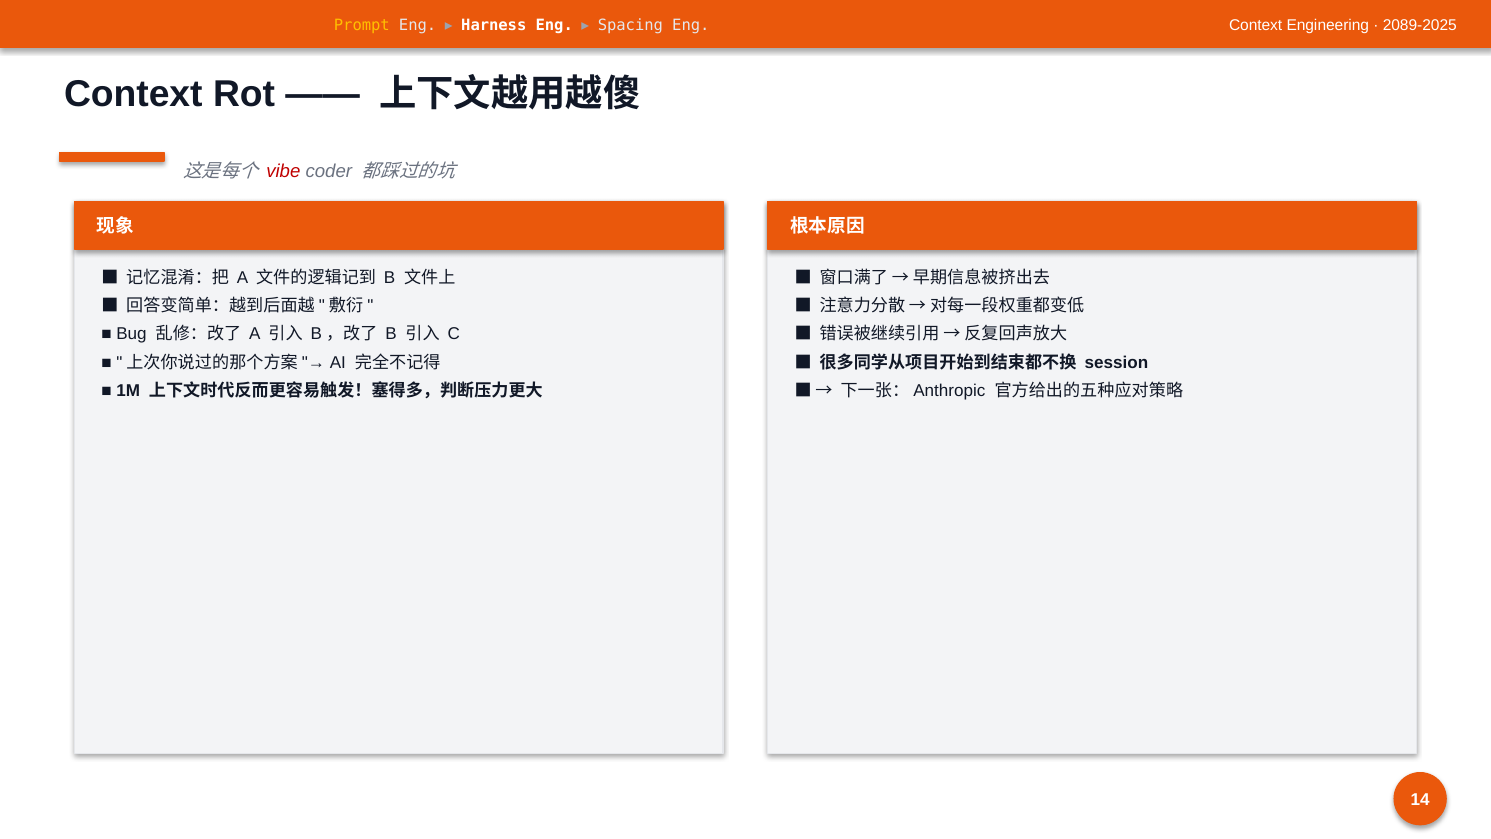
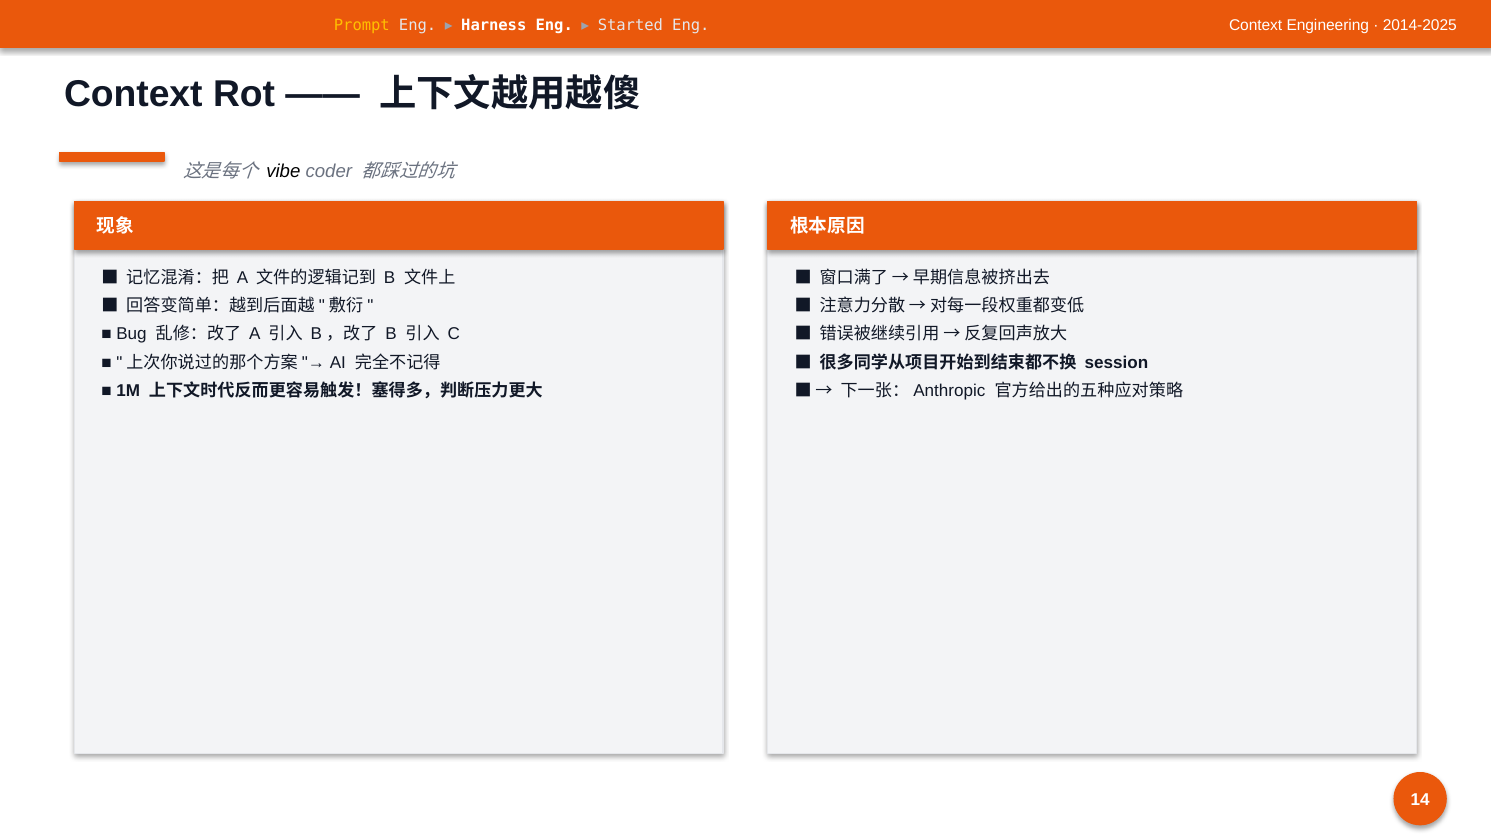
Spacing: Spacing -> Started (630, 25)
2089-2025: 2089-2025 -> 2014-2025 (1420, 25)
vibe colour: red -> black (283, 171)
